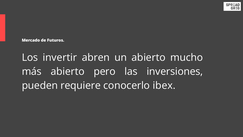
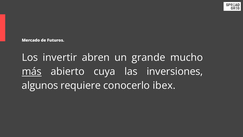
un abierto: abierto -> grande (149, 58)
más underline: none -> present (32, 71)
pero: pero -> cuya (105, 71)
pueden: pueden -> algunos (40, 85)
